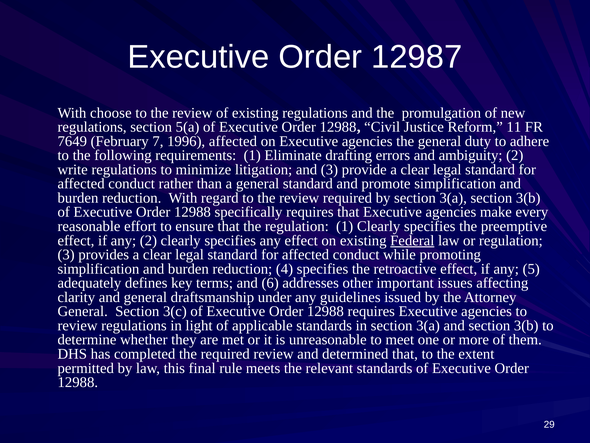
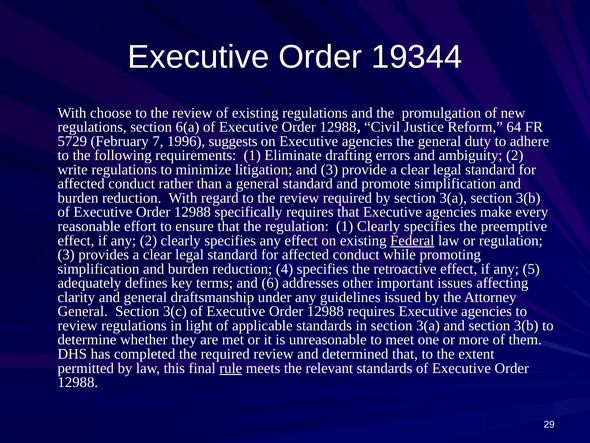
12987: 12987 -> 19344 (417, 57)
5(a: 5(a -> 6(a (188, 127)
11: 11 -> 64 (514, 127)
7649: 7649 -> 5729 (72, 141)
1996 affected: affected -> suggests (233, 141)
rule underline: none -> present (231, 368)
